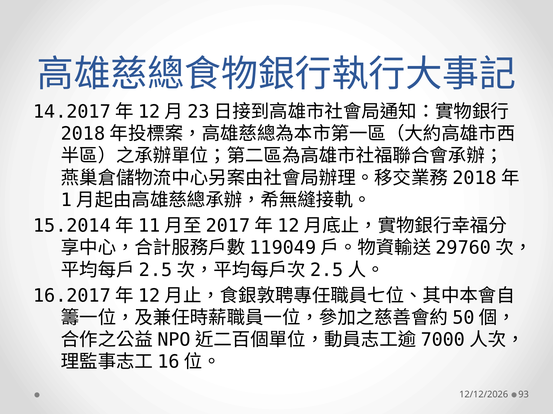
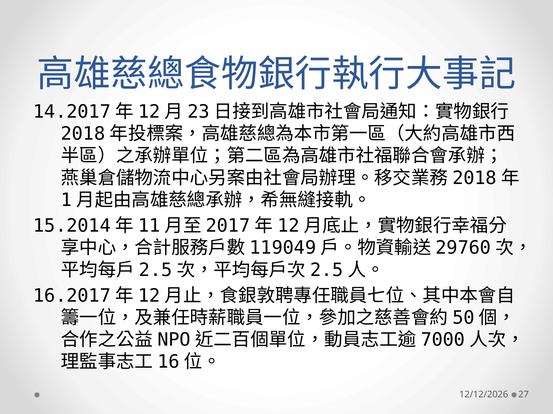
93: 93 -> 27 (524, 395)
